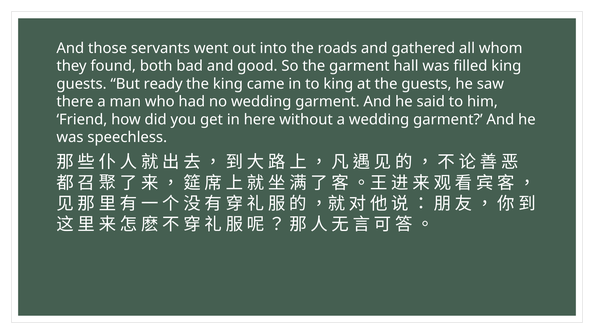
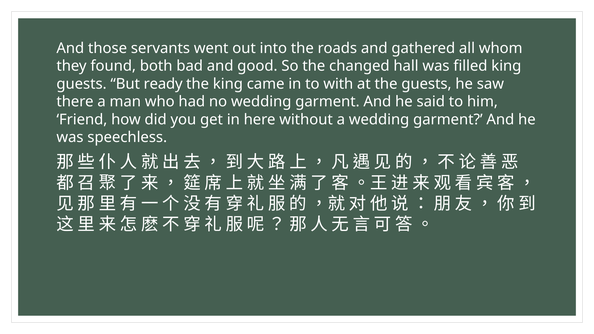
the garment: garment -> changed (359, 66)
to king: king -> with (338, 84)
